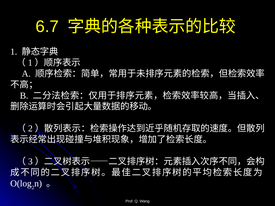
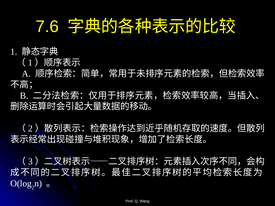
6.7: 6.7 -> 7.6 (47, 27)
